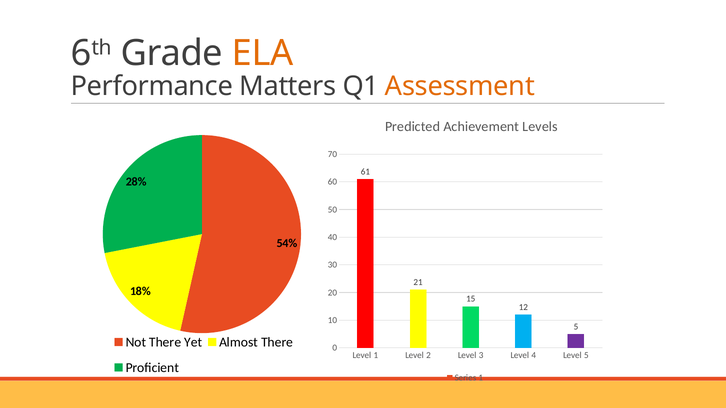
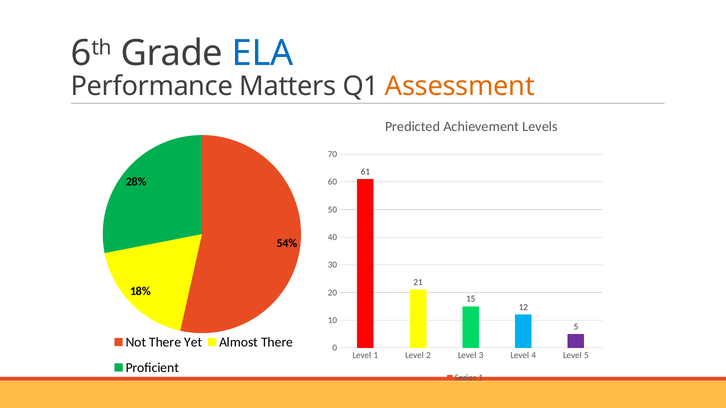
ELA colour: orange -> blue (263, 54)
